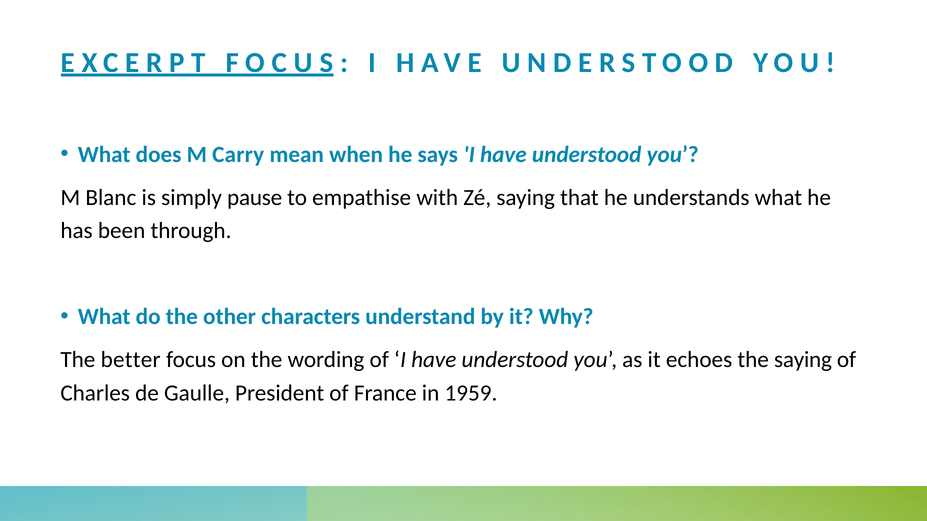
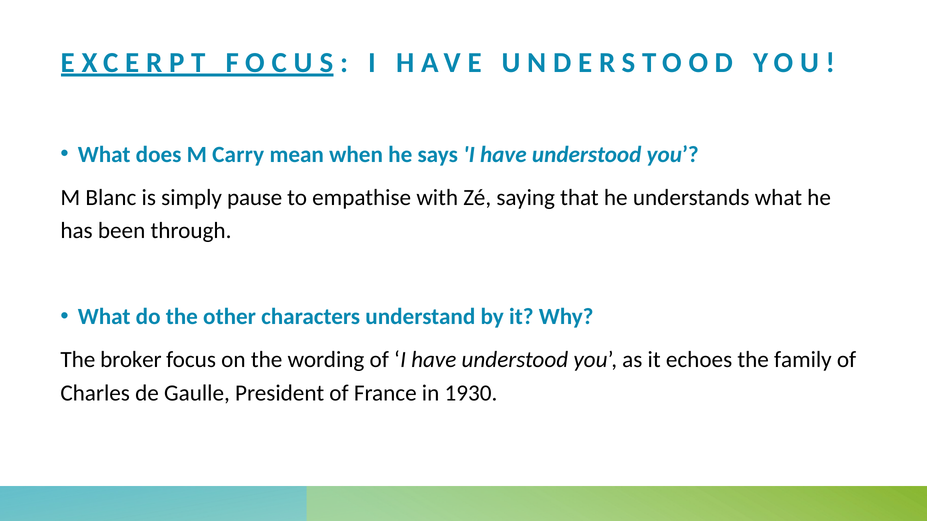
better: better -> broker (131, 360)
the saying: saying -> family (803, 360)
1959: 1959 -> 1930 (471, 393)
